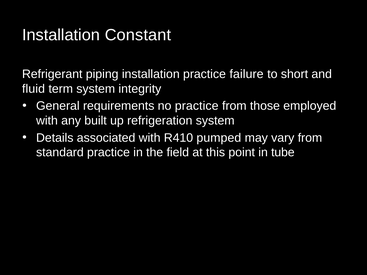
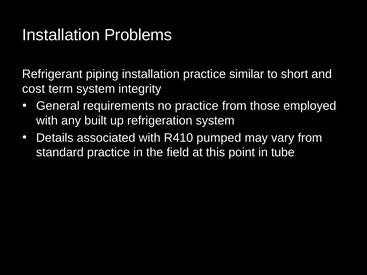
Constant: Constant -> Problems (138, 35)
failure: failure -> similar (247, 74)
fluid: fluid -> cost (33, 89)
